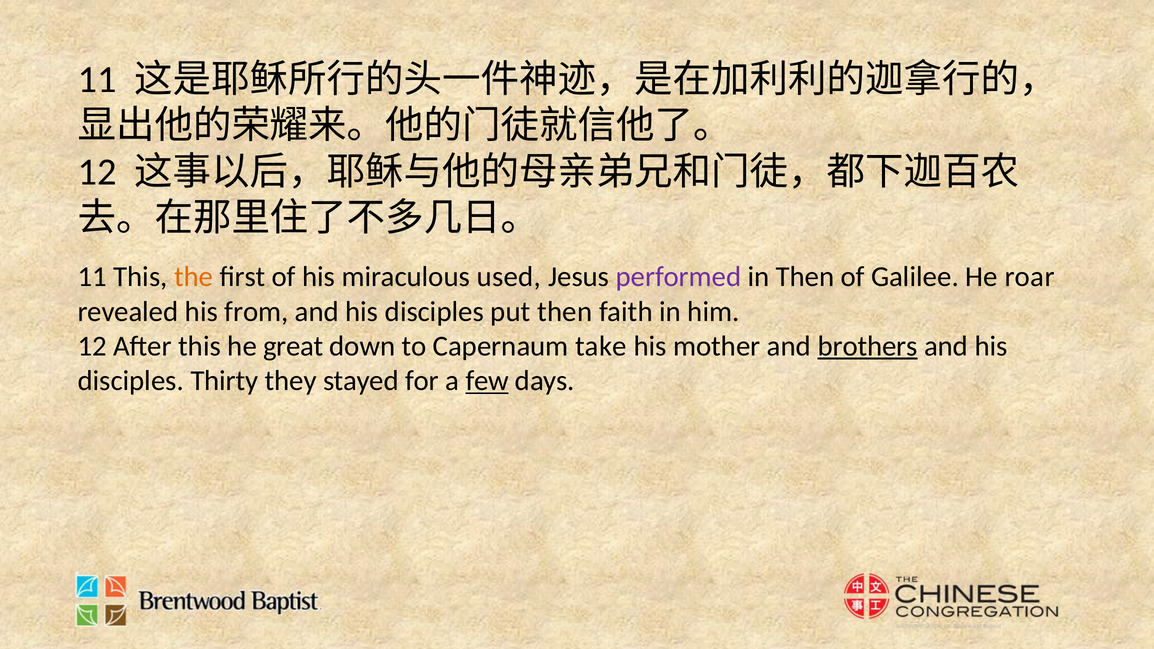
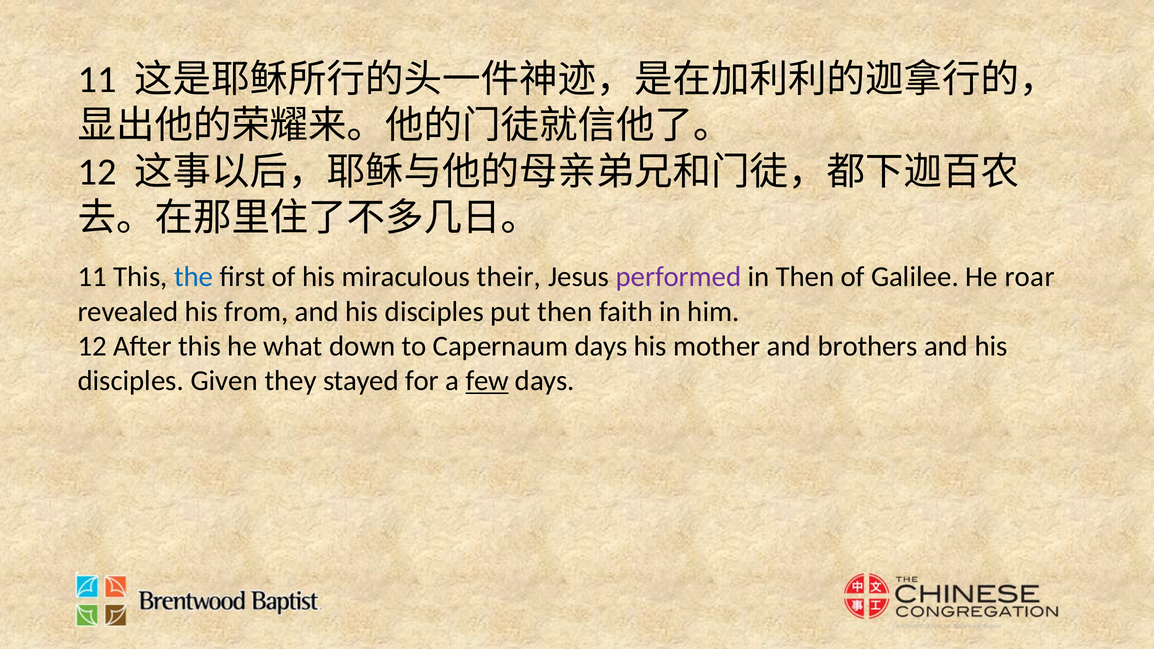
the colour: orange -> blue (194, 277)
used: used -> their (509, 277)
great: great -> what (293, 346)
Capernaum take: take -> days (601, 346)
brothers underline: present -> none (868, 346)
Thirty: Thirty -> Given (224, 381)
